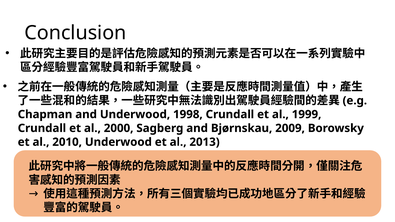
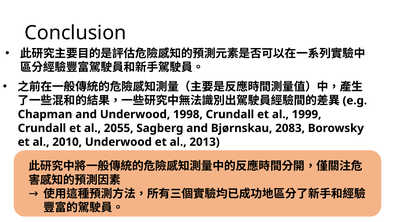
2000: 2000 -> 2055 (119, 128)
2009: 2009 -> 2083 (290, 128)
